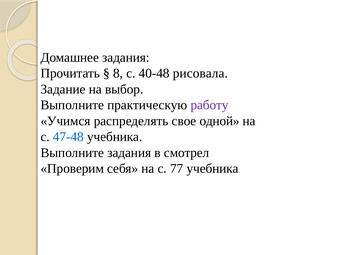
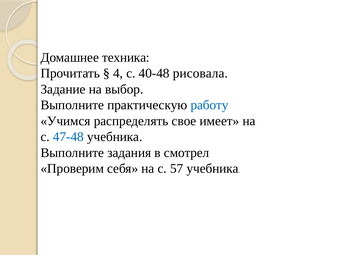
Домашнее задания: задания -> техника (126, 57)
8: 8 -> 4 (118, 73)
работу colour: purple -> blue (209, 105)
одной: одной -> имеет (219, 121)
77: 77 -> 57 (177, 169)
